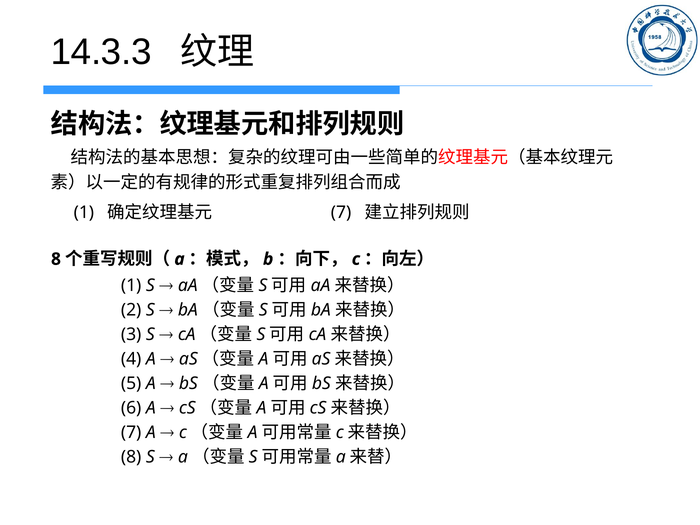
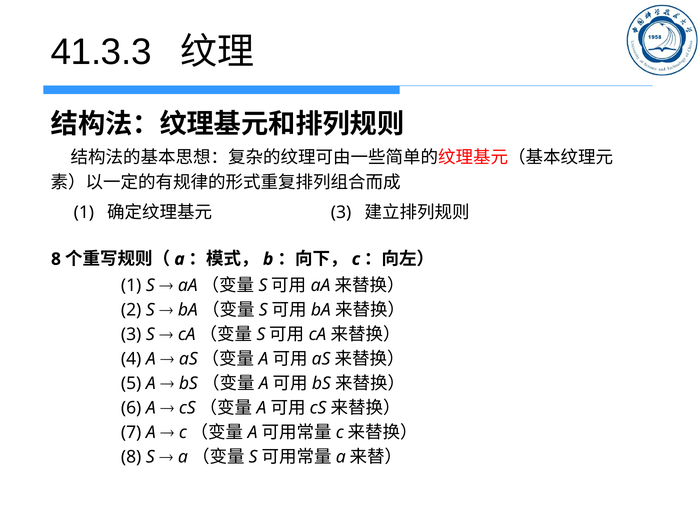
14.3.3: 14.3.3 -> 41.3.3 (101, 52)
7: 7 -> 3 (341, 212)
